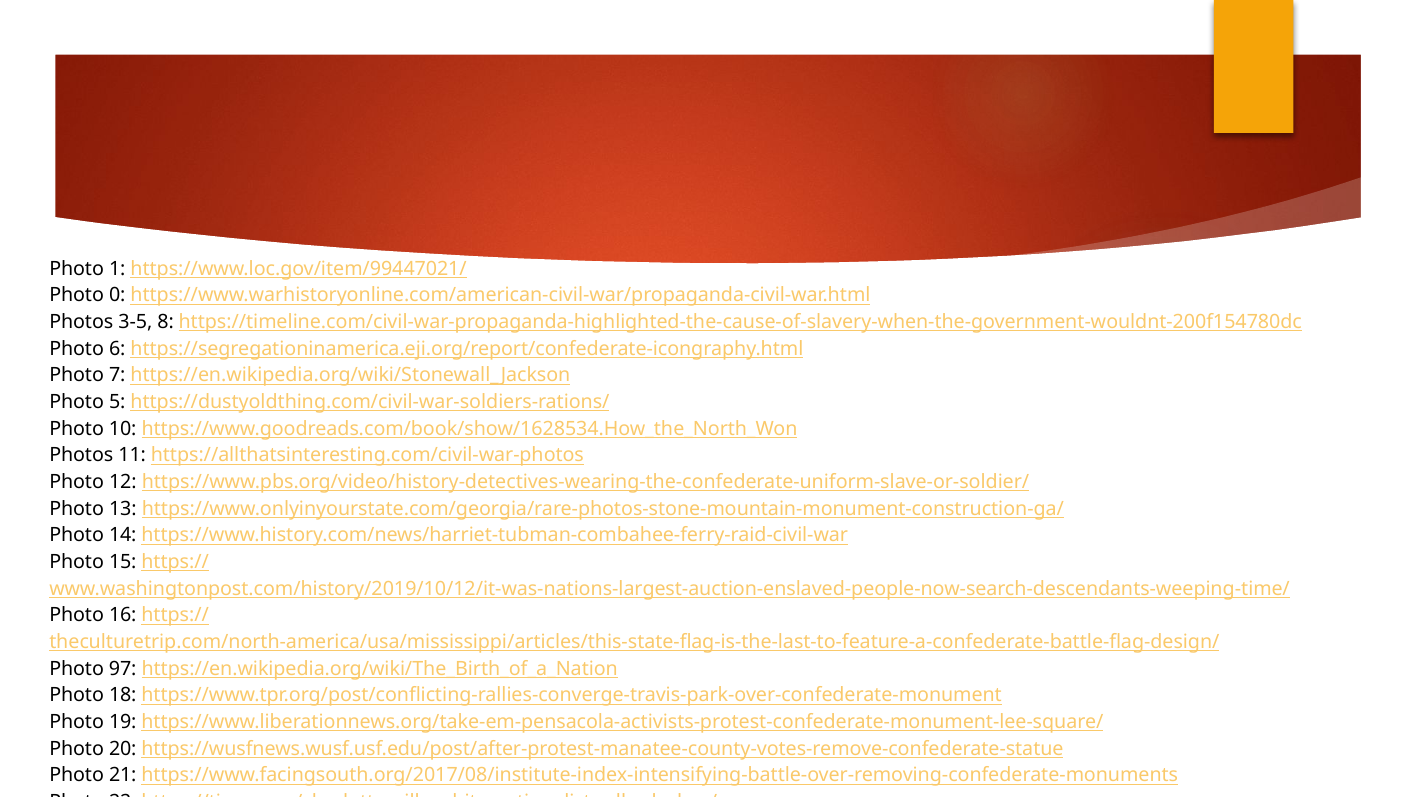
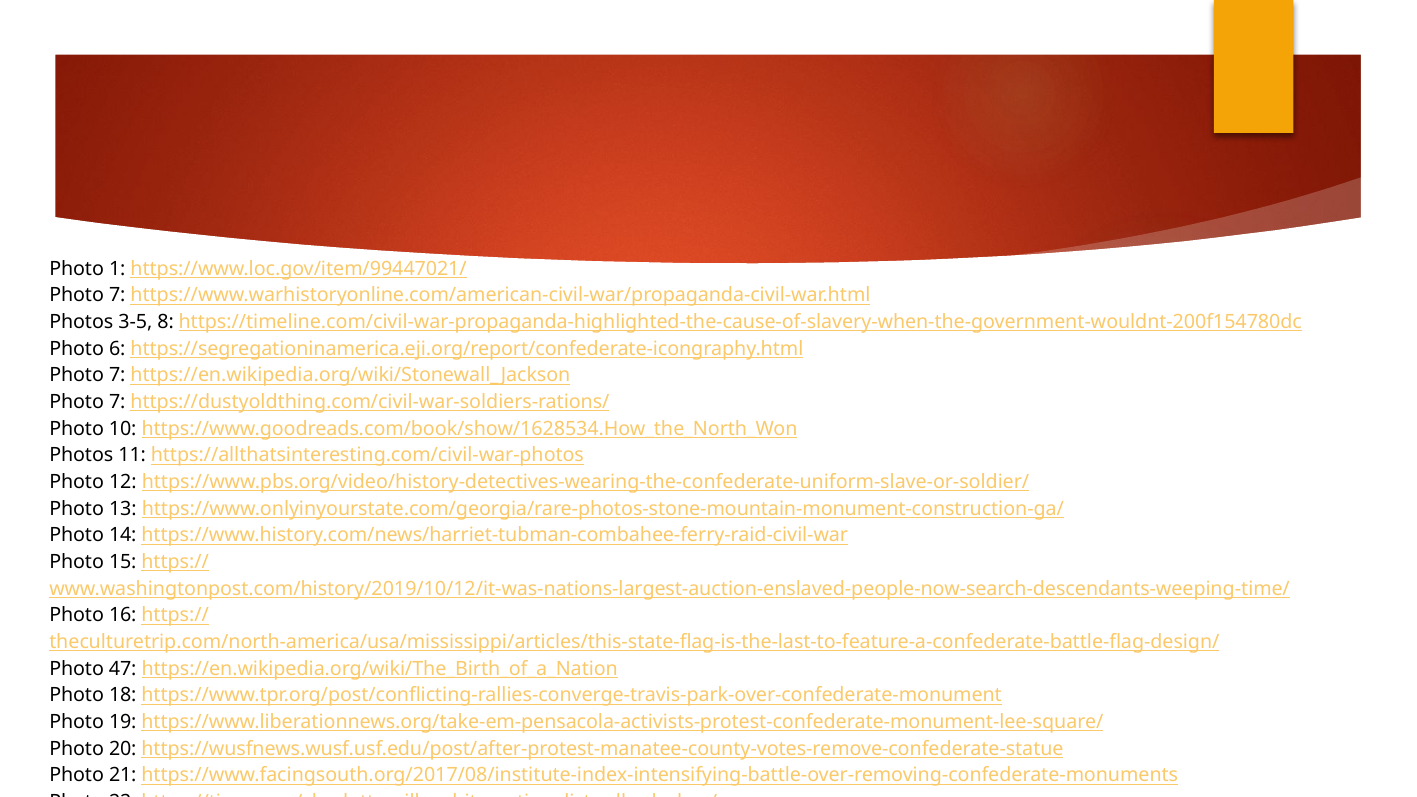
0: 0 -> 7 (117, 295)
5: 5 -> 7 (117, 402)
97: 97 -> 47 (123, 669)
